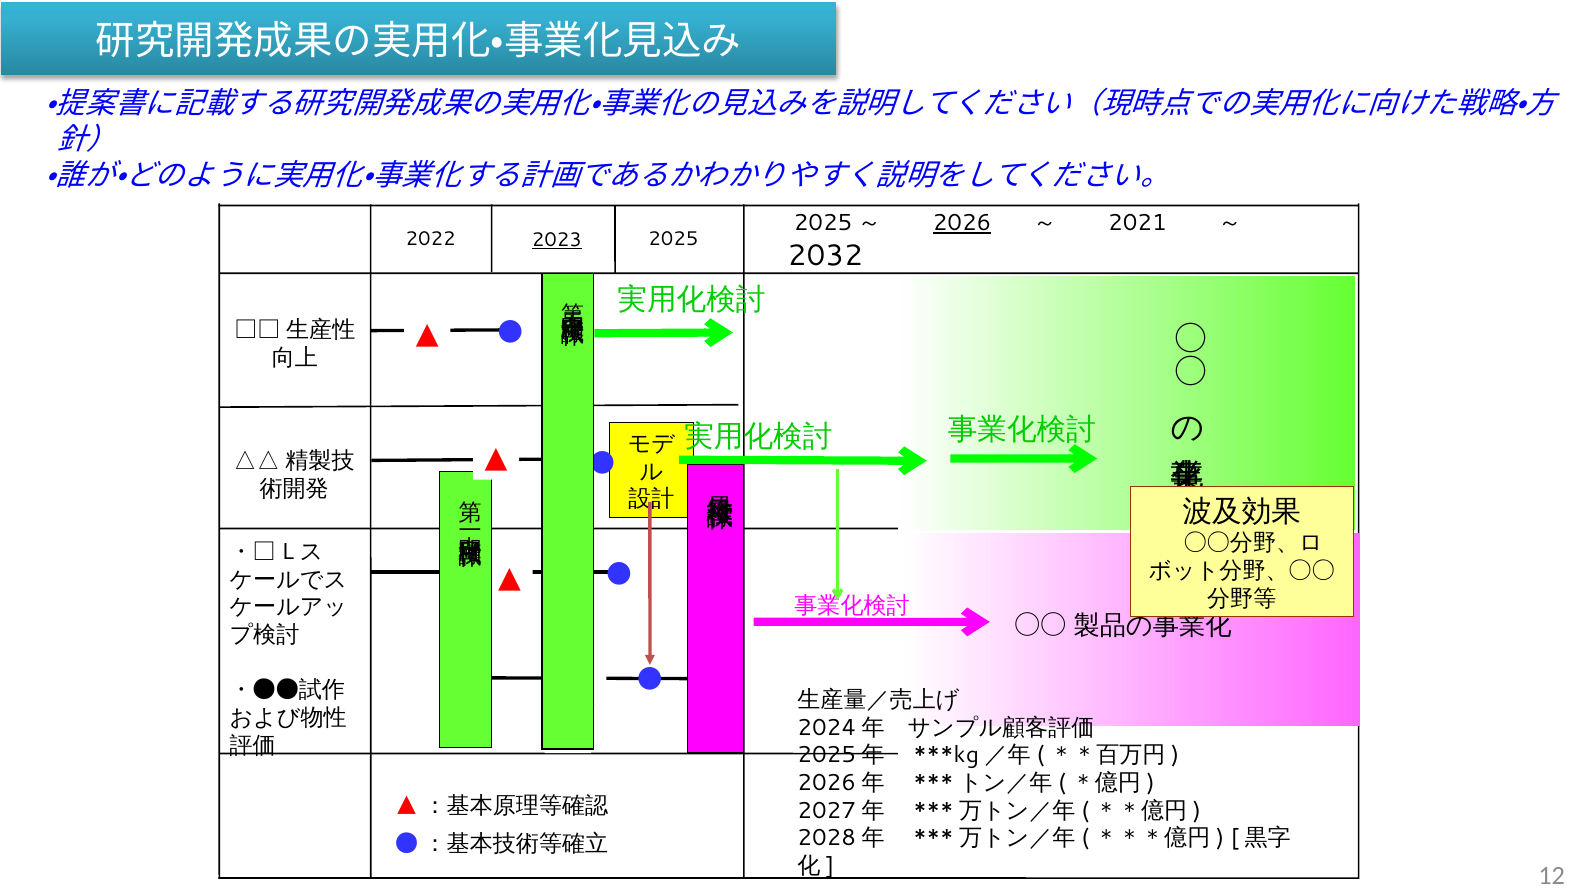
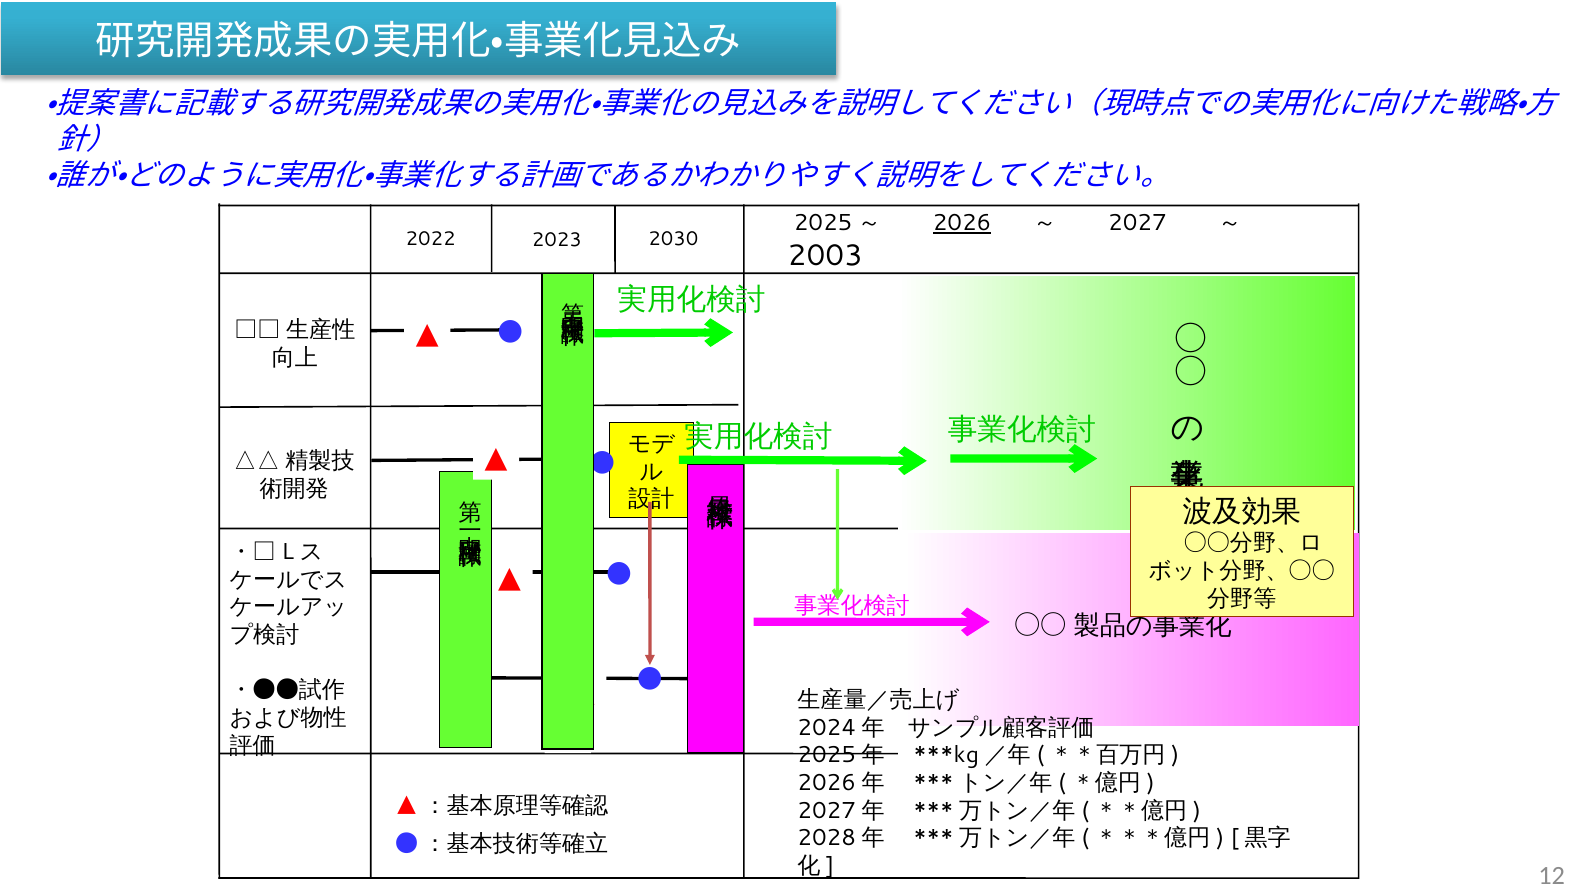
2021: 2021 -> 2027 (1137, 223)
2023 underline: present -> none (557, 240)
2025: 2025 -> 2030 (673, 239)
2032: 2032 -> 2003 (825, 255)
